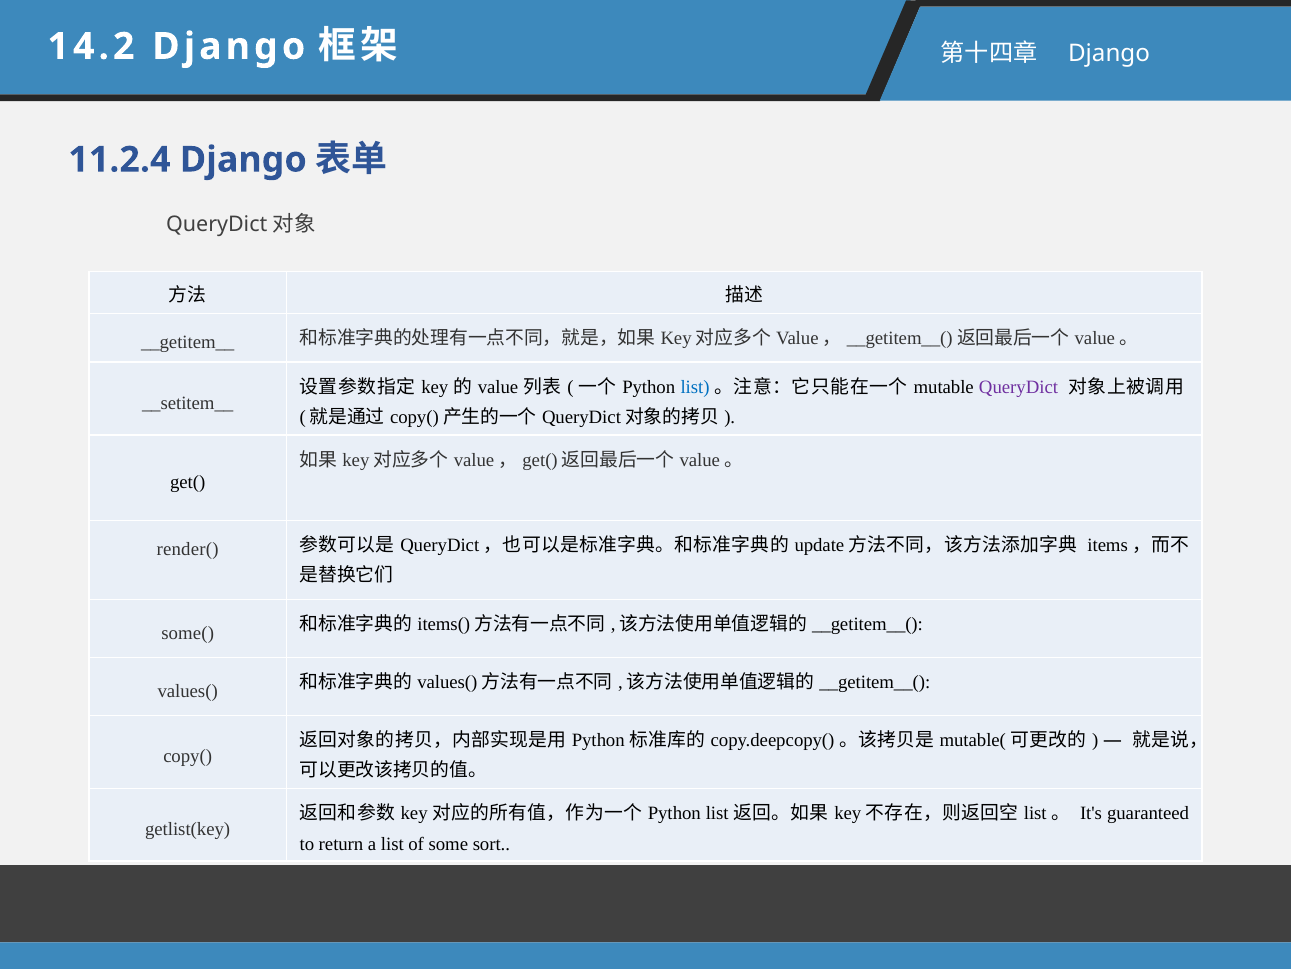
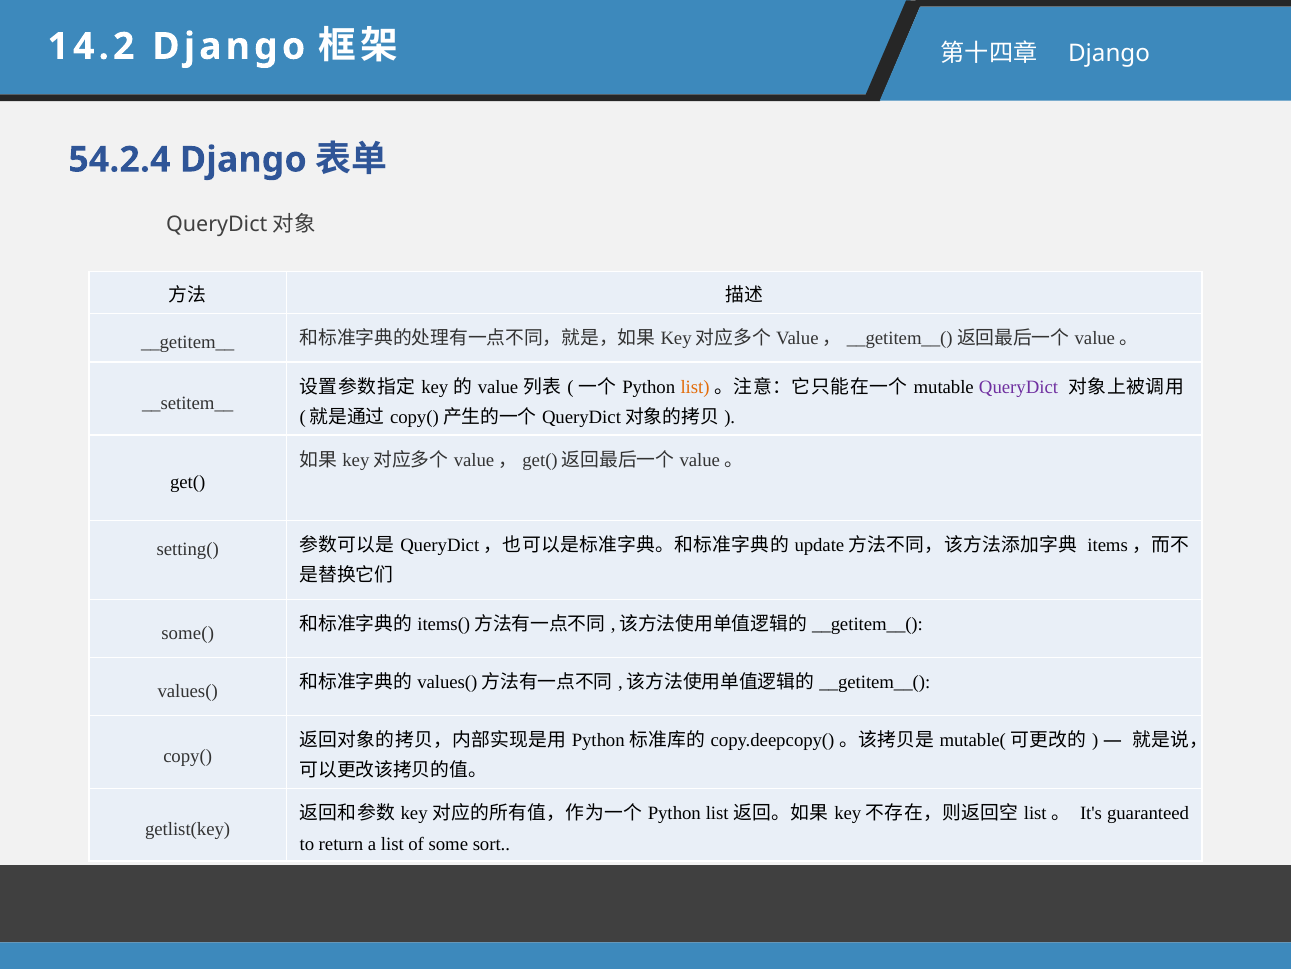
11.2.4: 11.2.4 -> 54.2.4 (119, 160)
list colour: blue -> orange (695, 387)
render(: render( -> setting( (188, 549)
